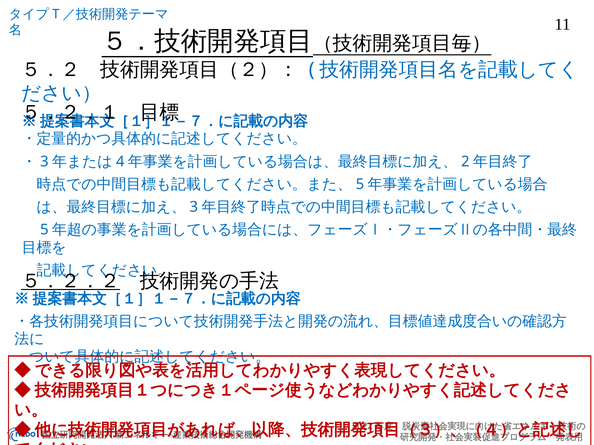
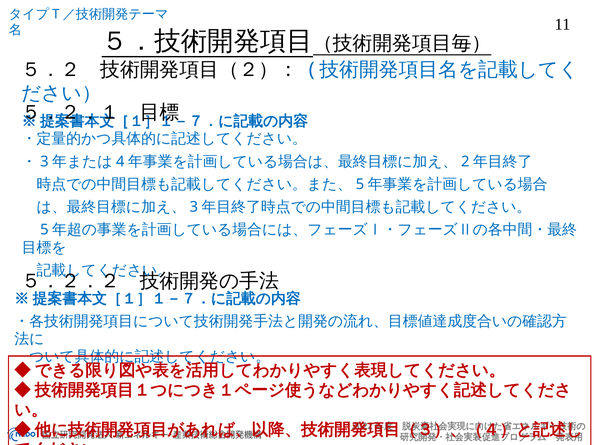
５．２．２ underline: present -> none (71, 281)
